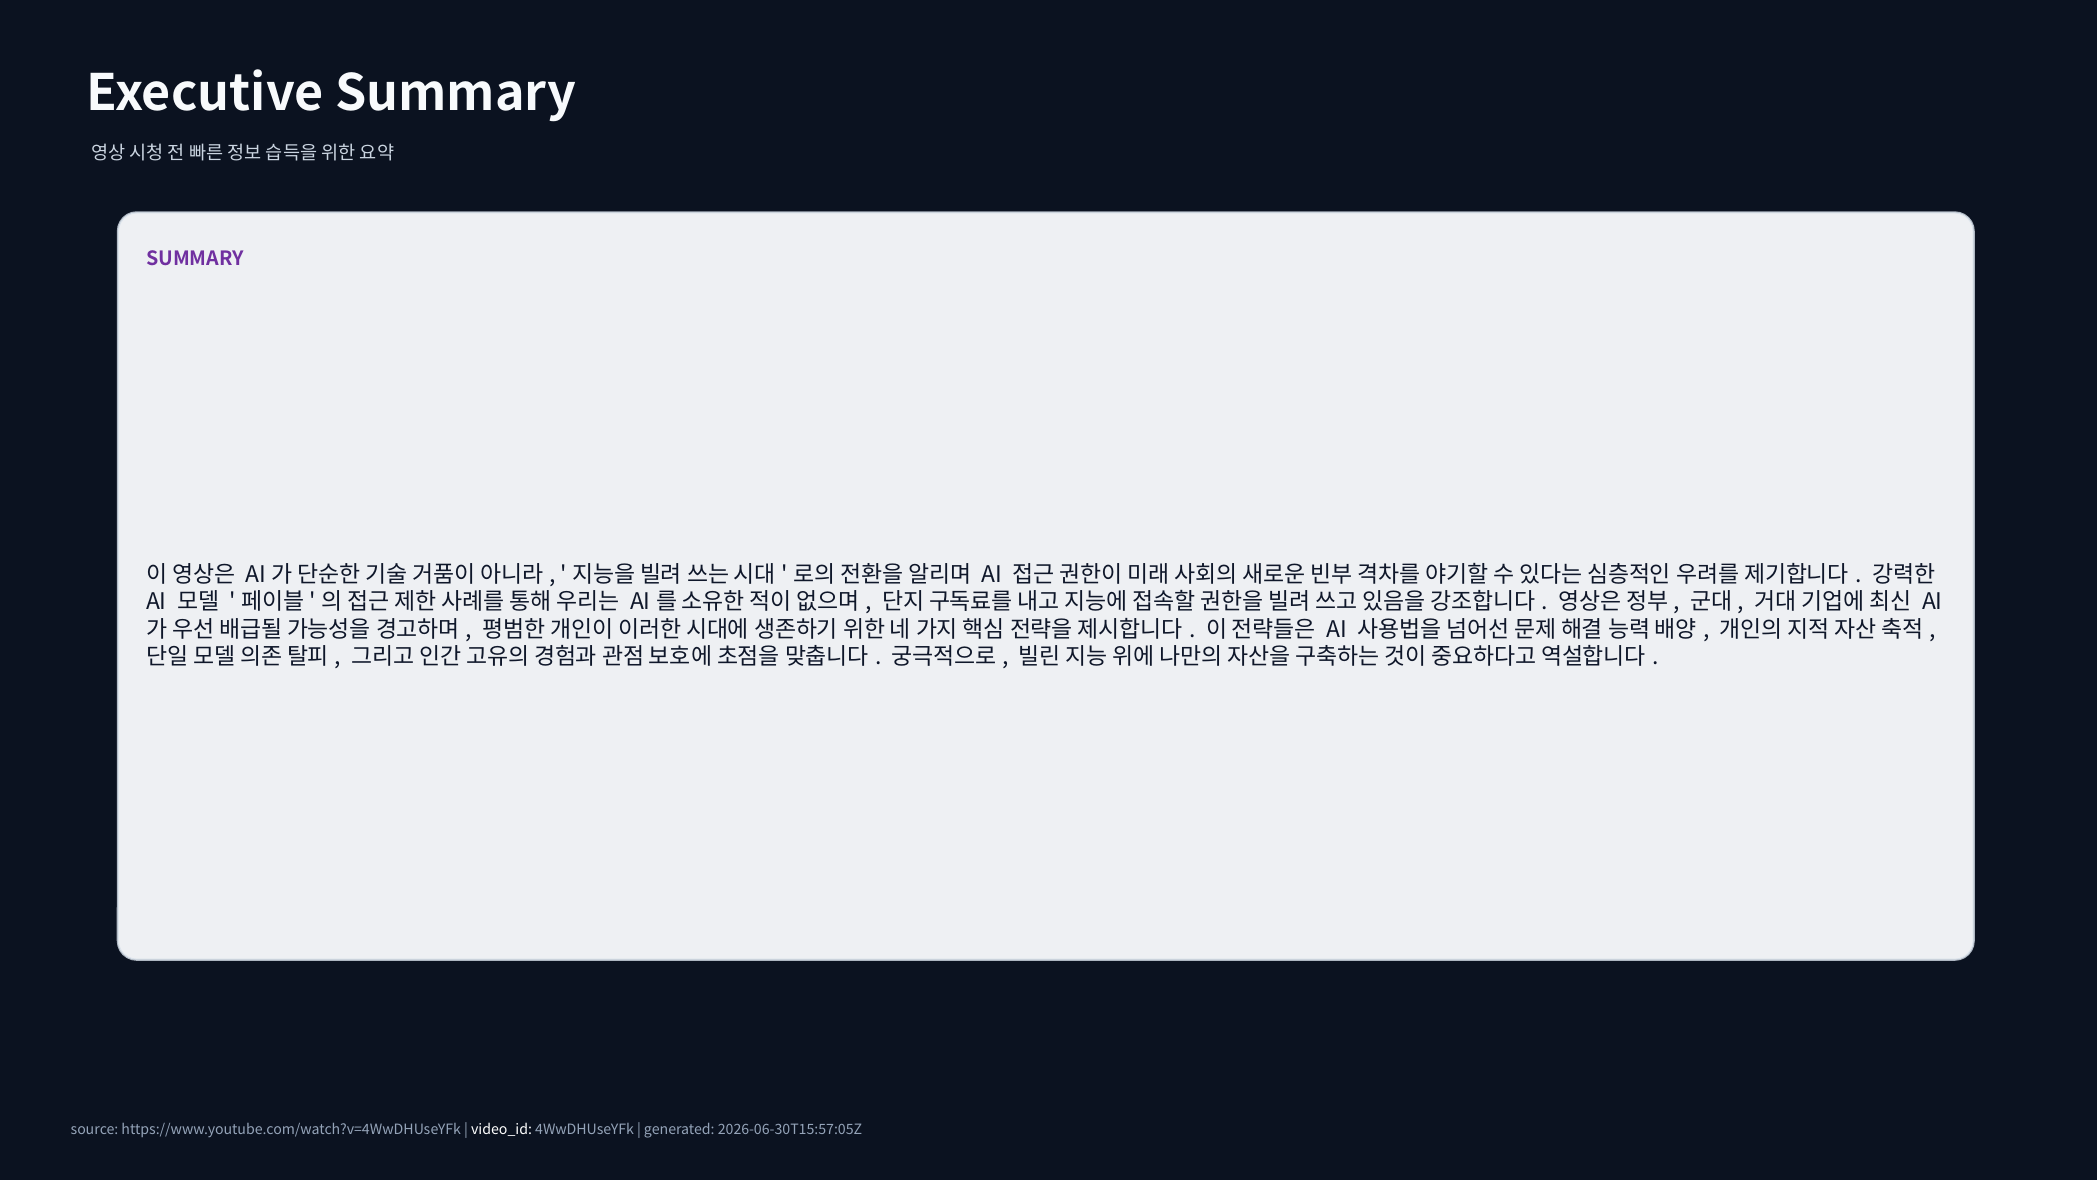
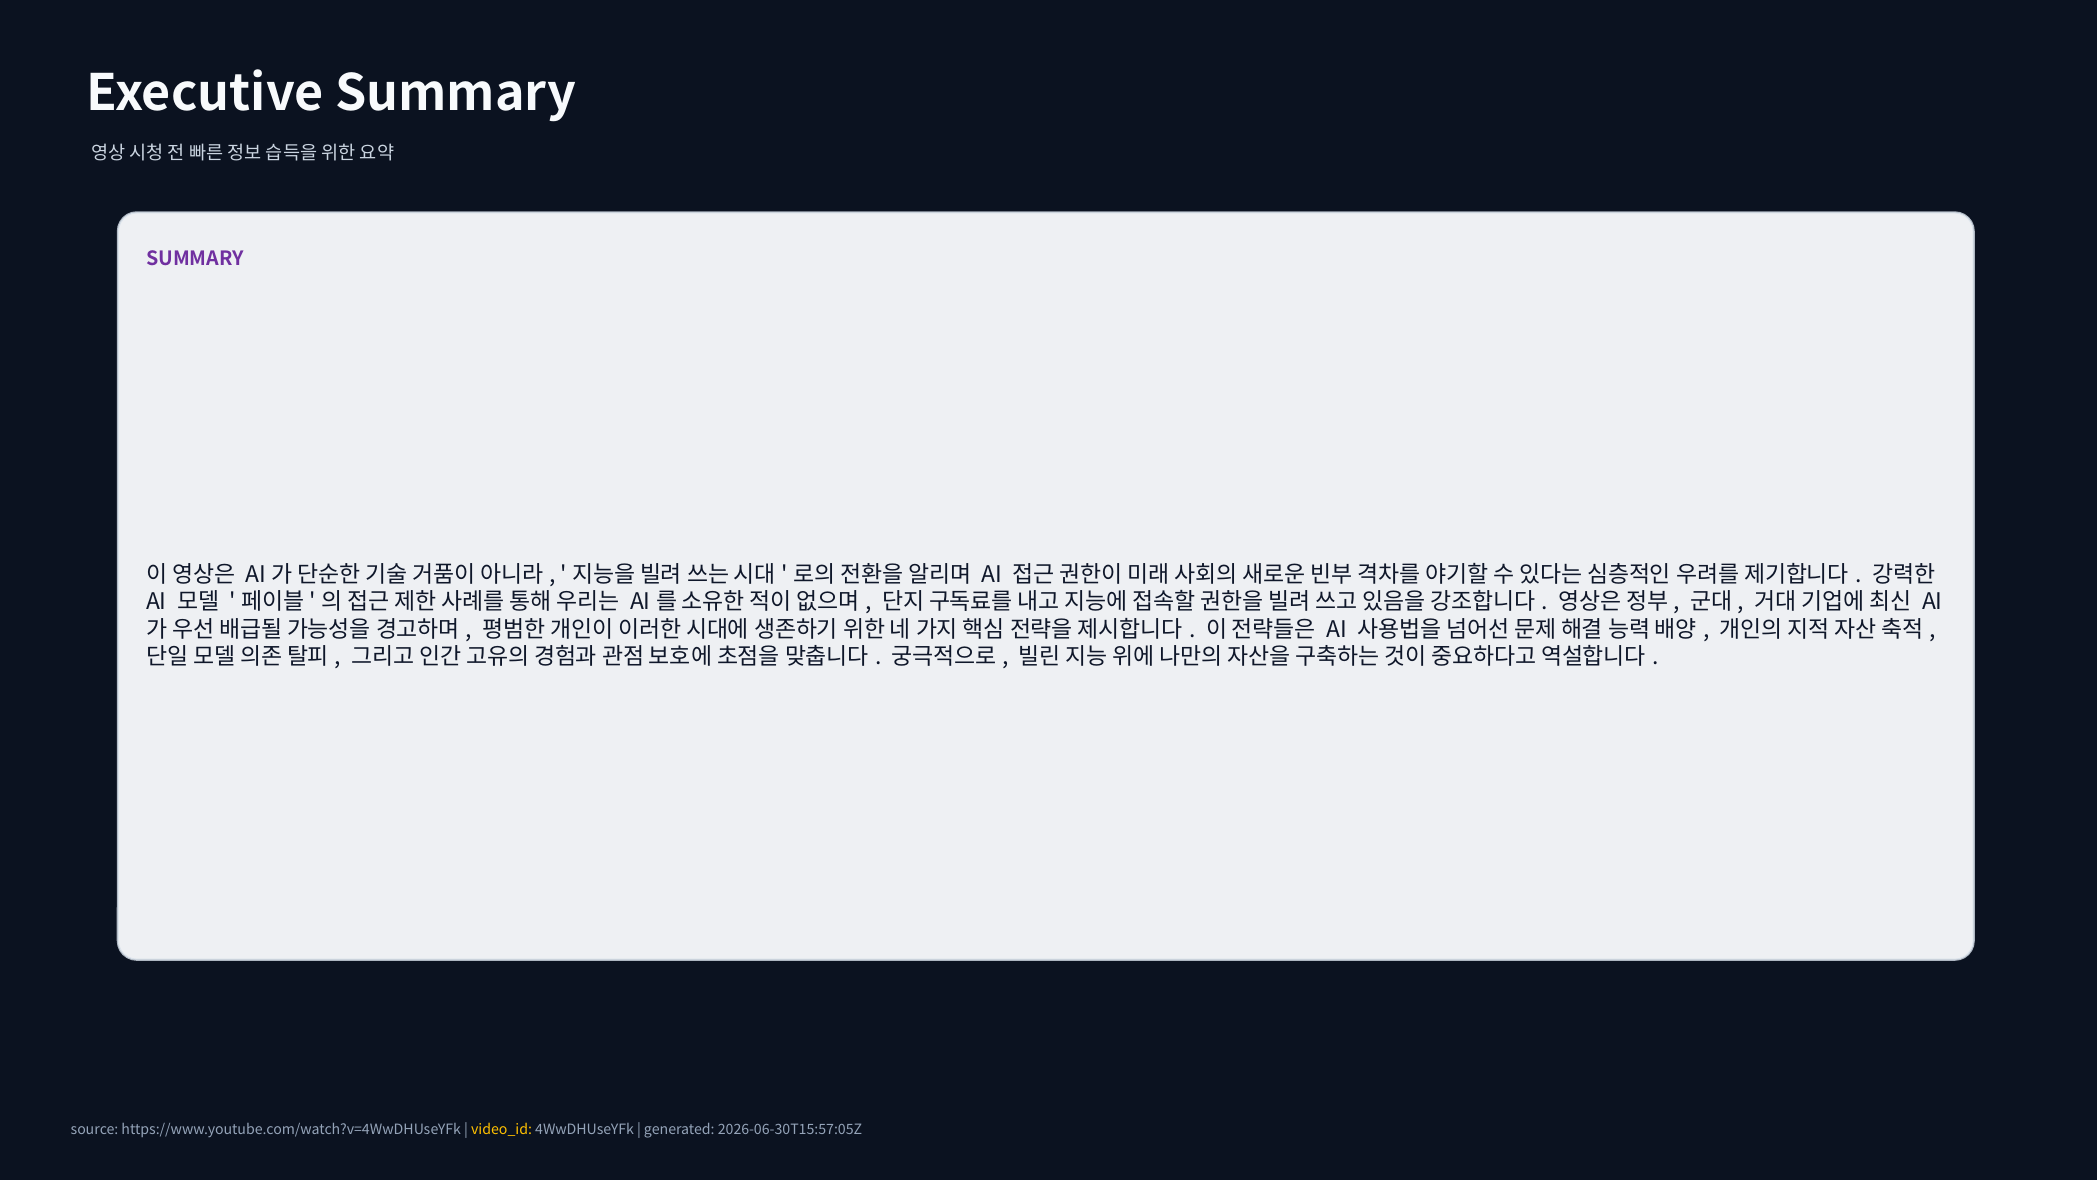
video_id colour: white -> yellow (502, 1129)
